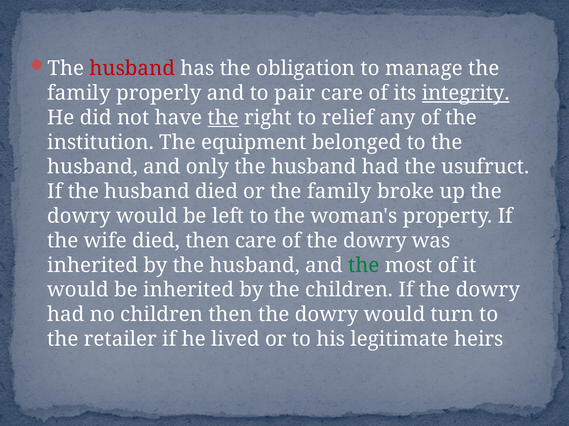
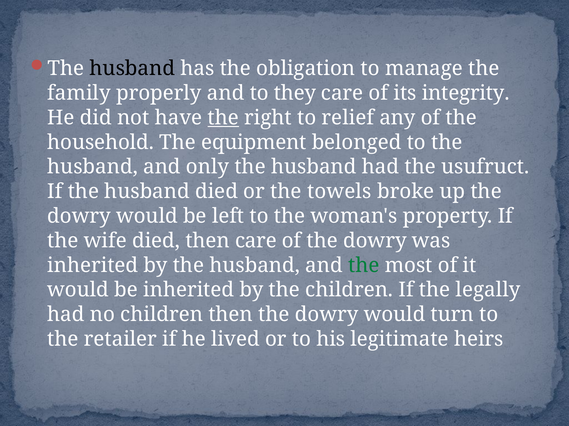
husband colour: red -> black (132, 69)
pair: pair -> they (295, 93)
integrity underline: present -> none (466, 93)
institution: institution -> household (101, 143)
or the family: family -> towels (339, 192)
If the dowry: dowry -> legally (488, 290)
